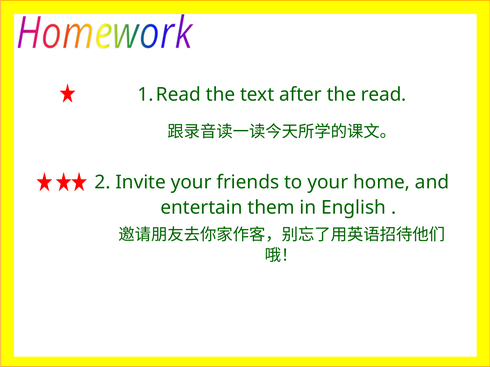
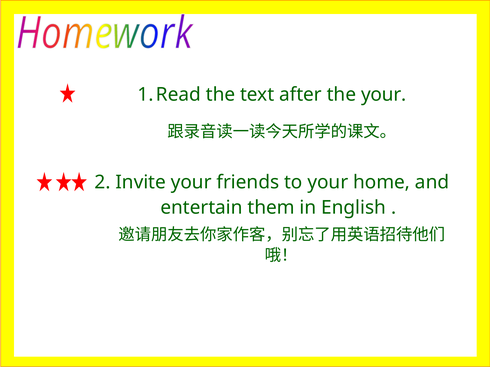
the read: read -> your (384, 95)
